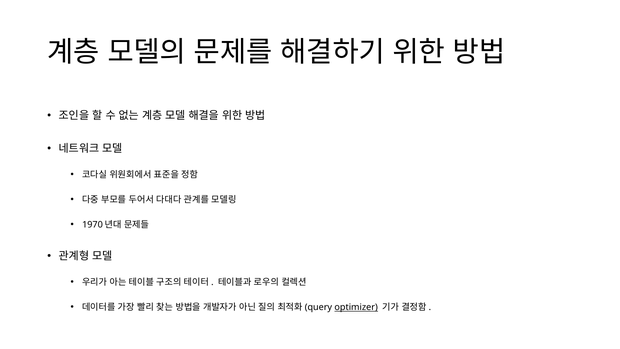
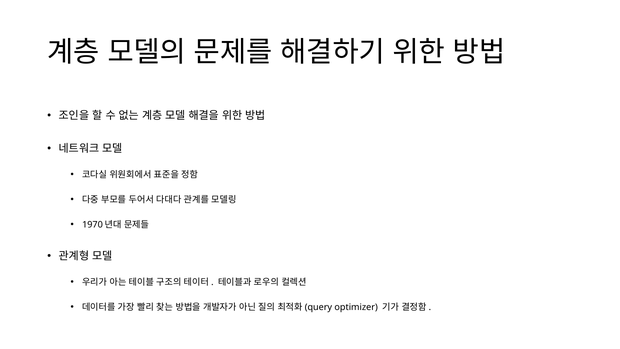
optimizer underline: present -> none (356, 307)
